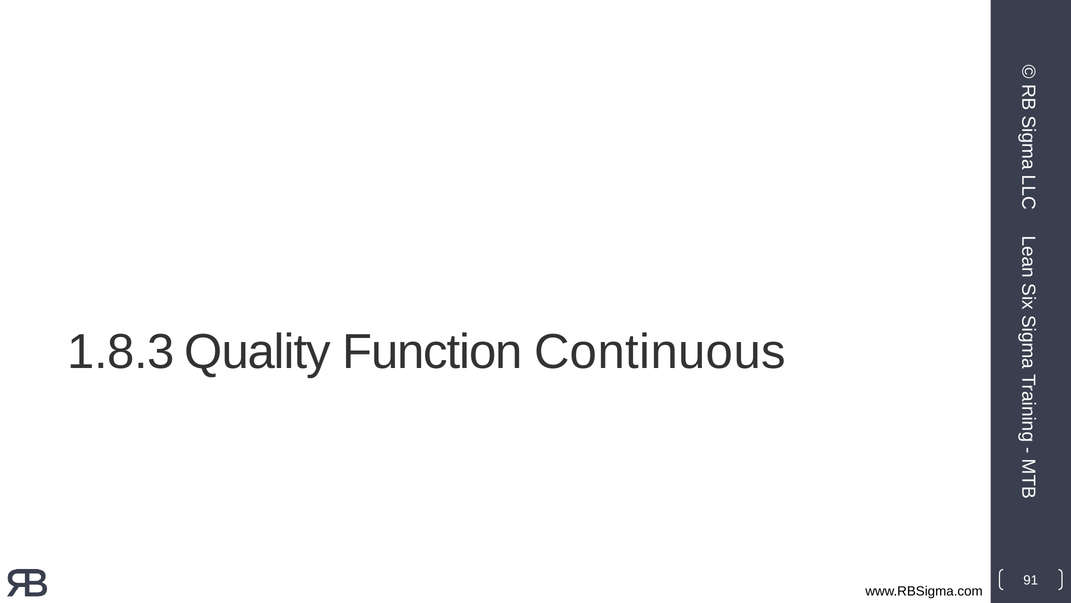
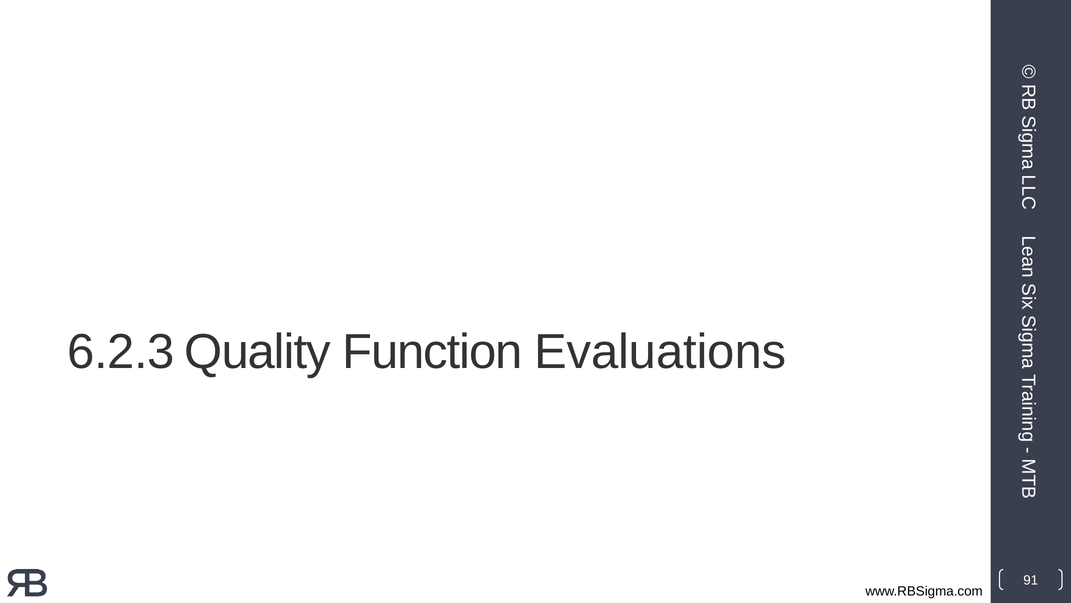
1.8.3: 1.8.3 -> 6.2.3 (121, 352)
Continuous: Continuous -> Evaluations (660, 352)
